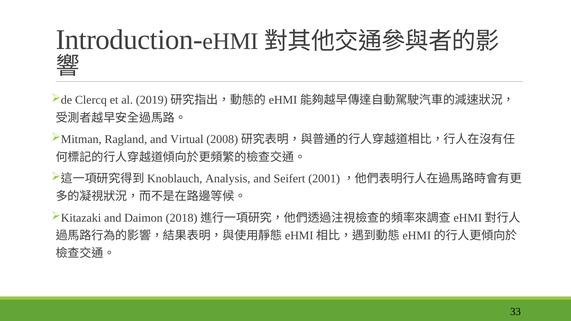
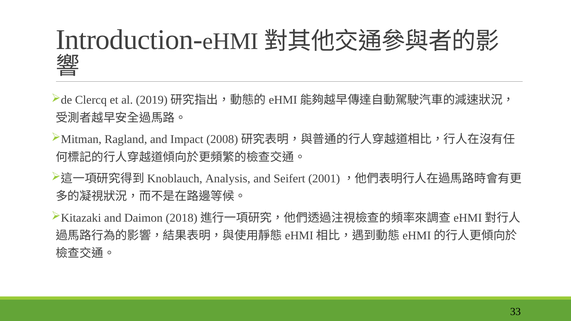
Virtual: Virtual -> Impact (187, 139)
